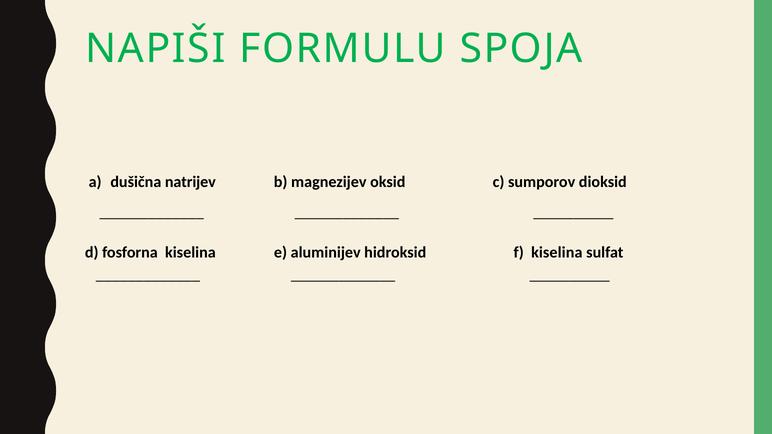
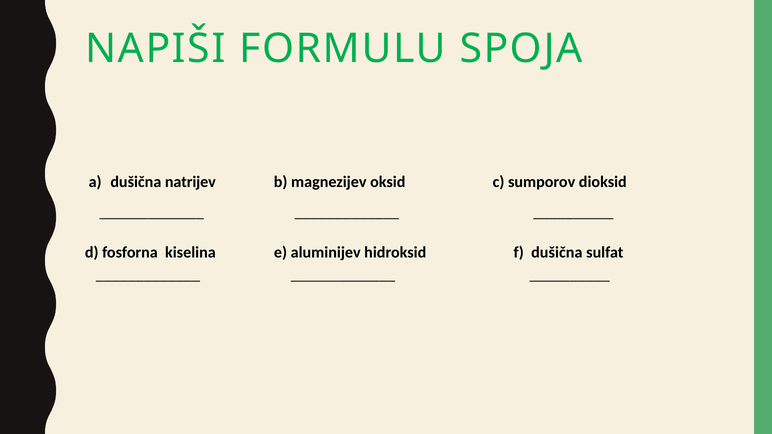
f kiselina: kiselina -> dušična (557, 252)
